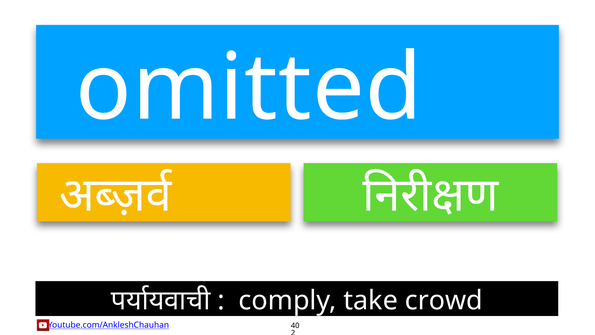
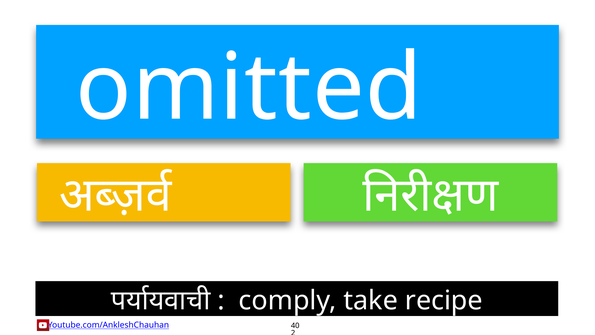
crowd: crowd -> recipe (444, 300)
